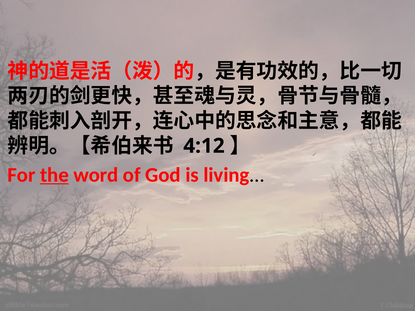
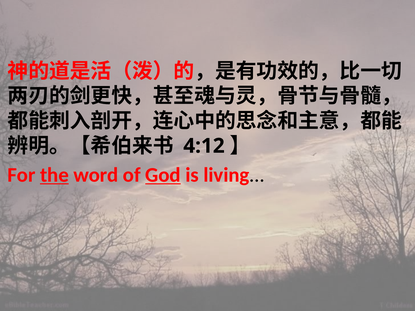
God underline: none -> present (163, 175)
